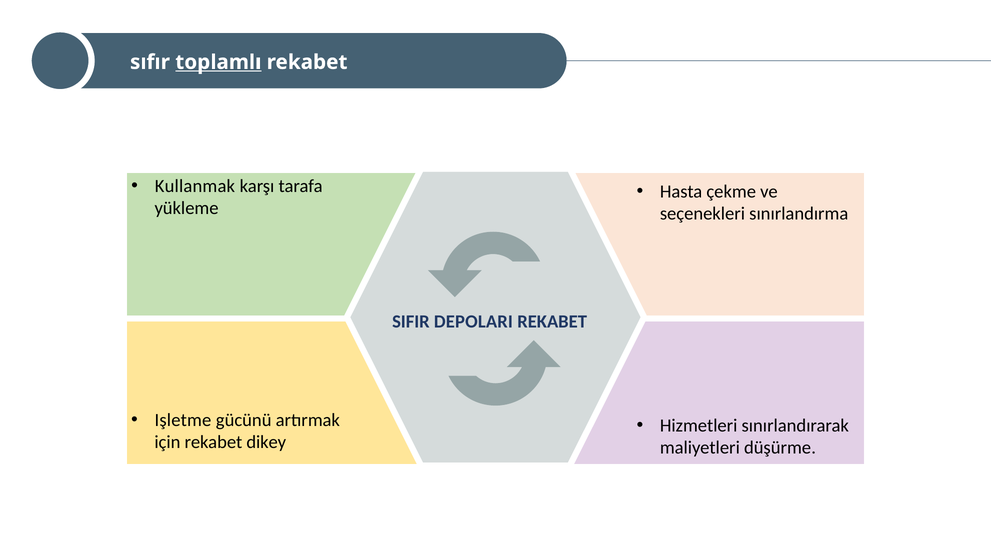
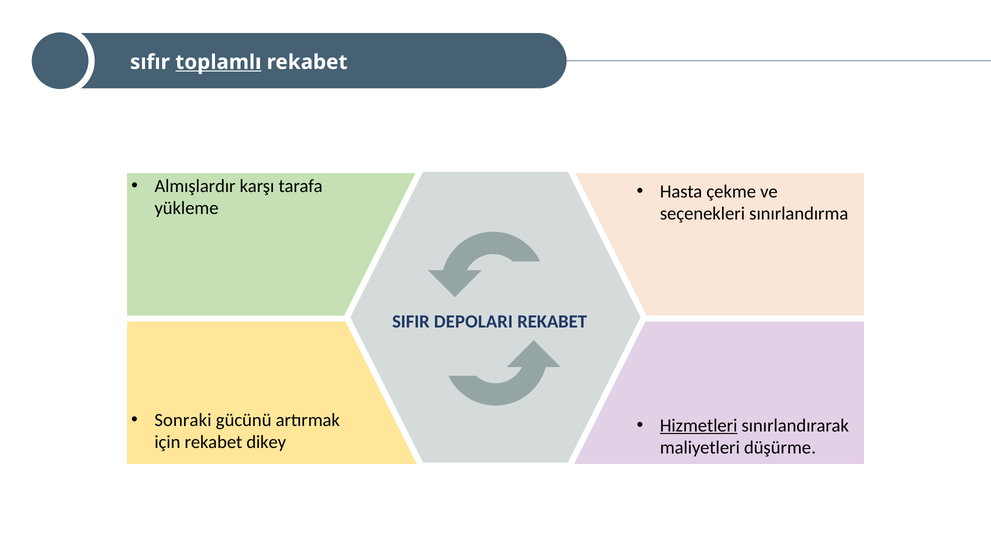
Kullanmak: Kullanmak -> Almışlardır (195, 186)
Işletme: Işletme -> Sonraki (183, 420)
Hizmetleri underline: none -> present (699, 426)
